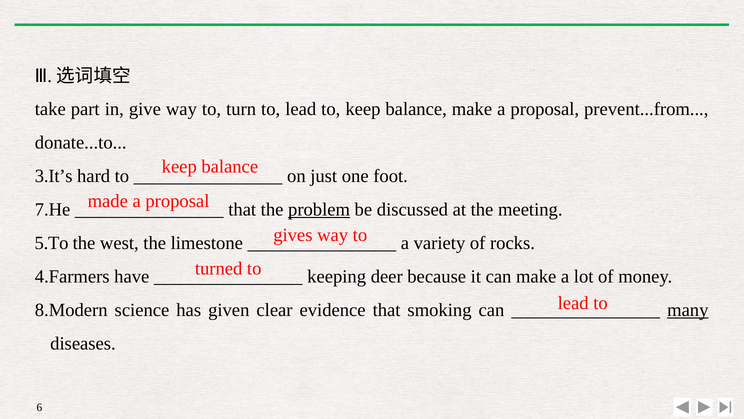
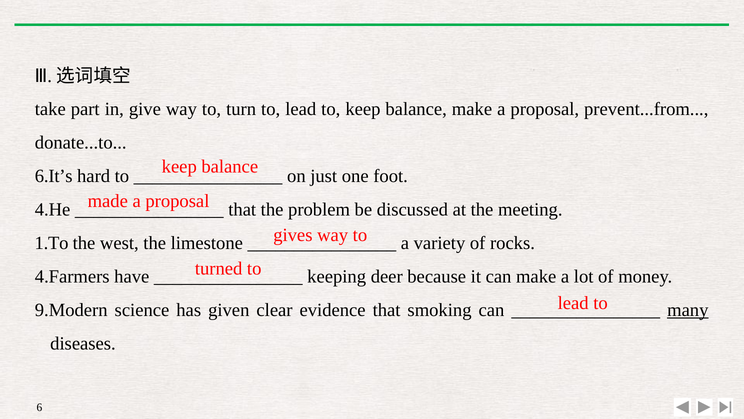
3.It’s: 3.It’s -> 6.It’s (54, 176)
7.He: 7.He -> 4.He (53, 209)
problem underline: present -> none (319, 209)
5.To: 5.To -> 1.To (52, 243)
8.Modern: 8.Modern -> 9.Modern (71, 310)
